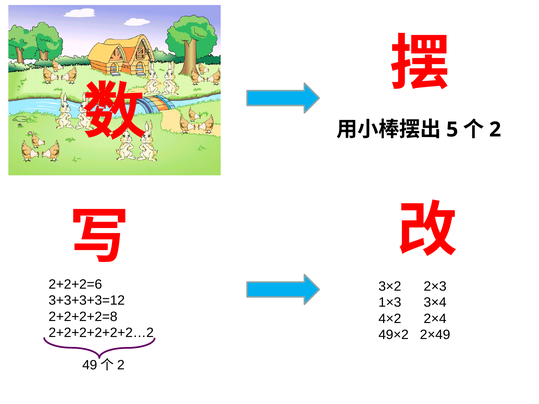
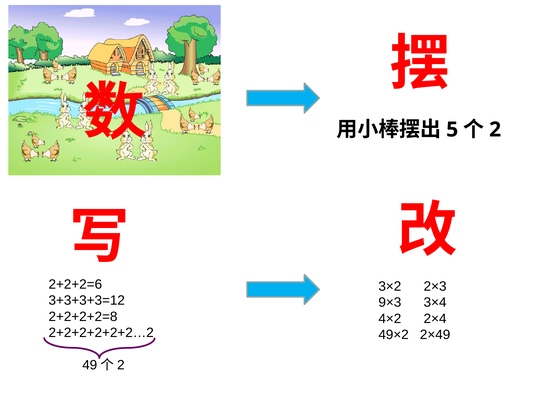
1×3: 1×3 -> 9×3 (390, 303)
